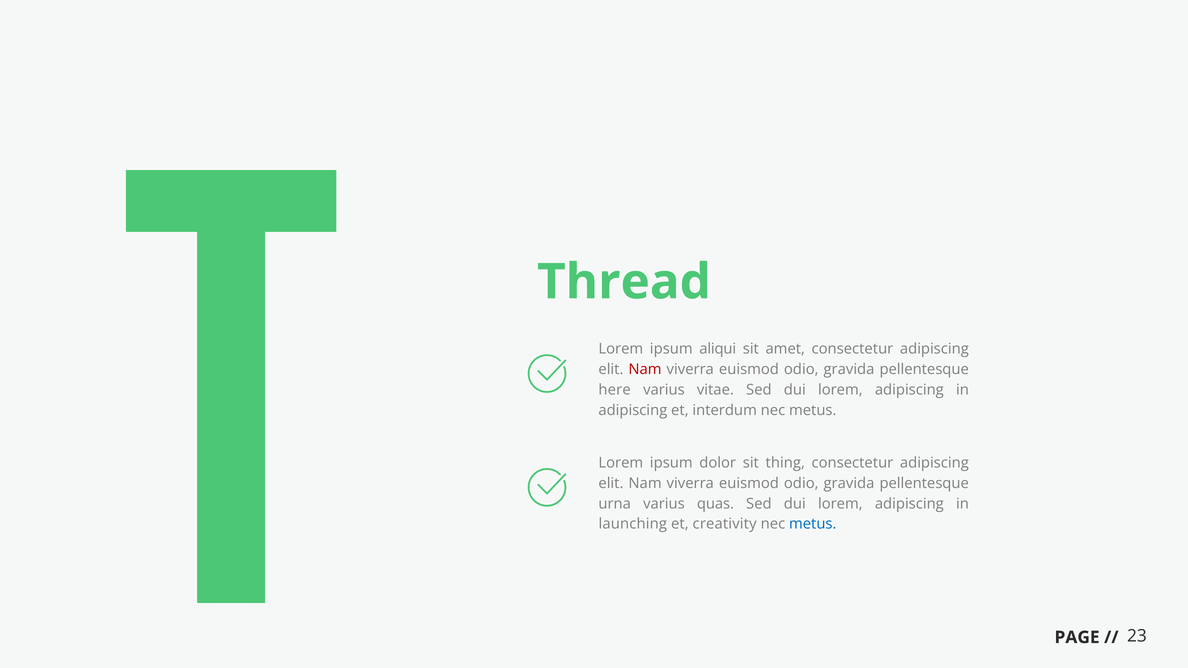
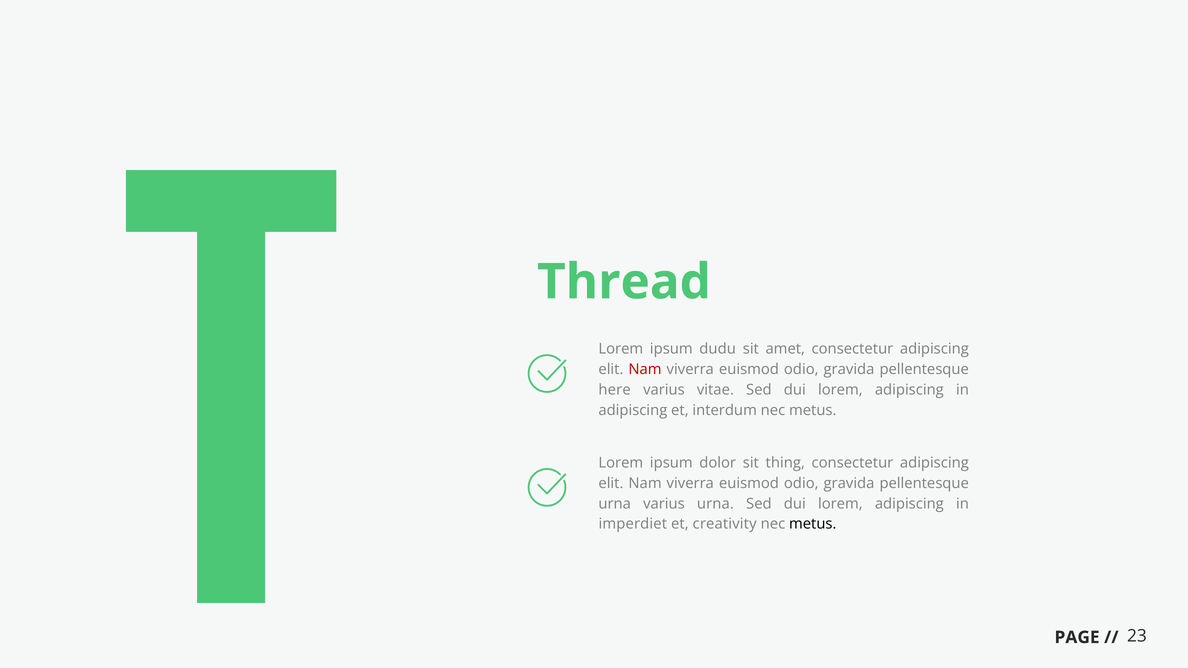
aliqui: aliqui -> dudu (718, 349)
varius quas: quas -> urna (715, 504)
launching: launching -> imperdiet (633, 524)
metus colour: blue -> black (813, 524)
